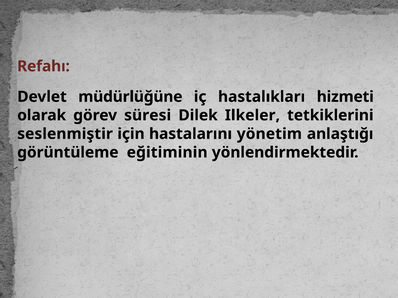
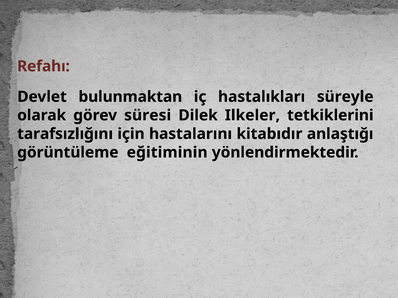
müdürlüğüne: müdürlüğüne -> bulunmaktan (130, 97)
hizmeti: hizmeti -> süreyle (345, 97)
seslenmiştir: seslenmiştir -> tarafsızlığını (65, 134)
yönetim: yönetim -> kitabıdır (269, 134)
